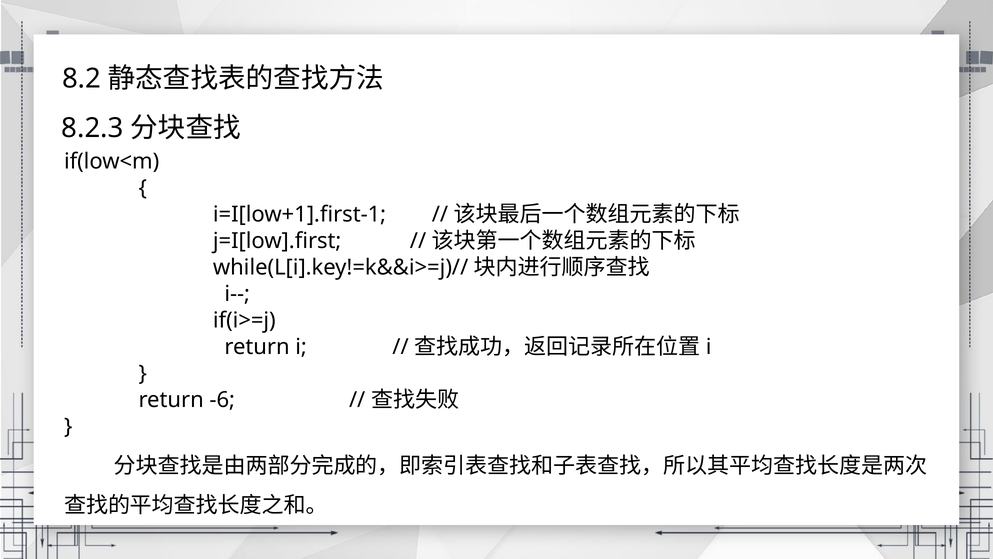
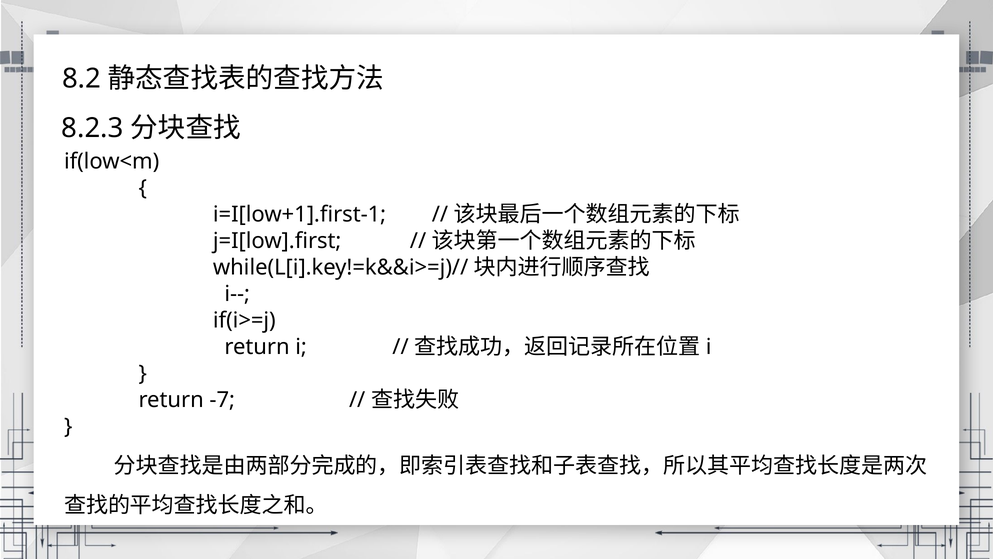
-6: -6 -> -7 (222, 400)
